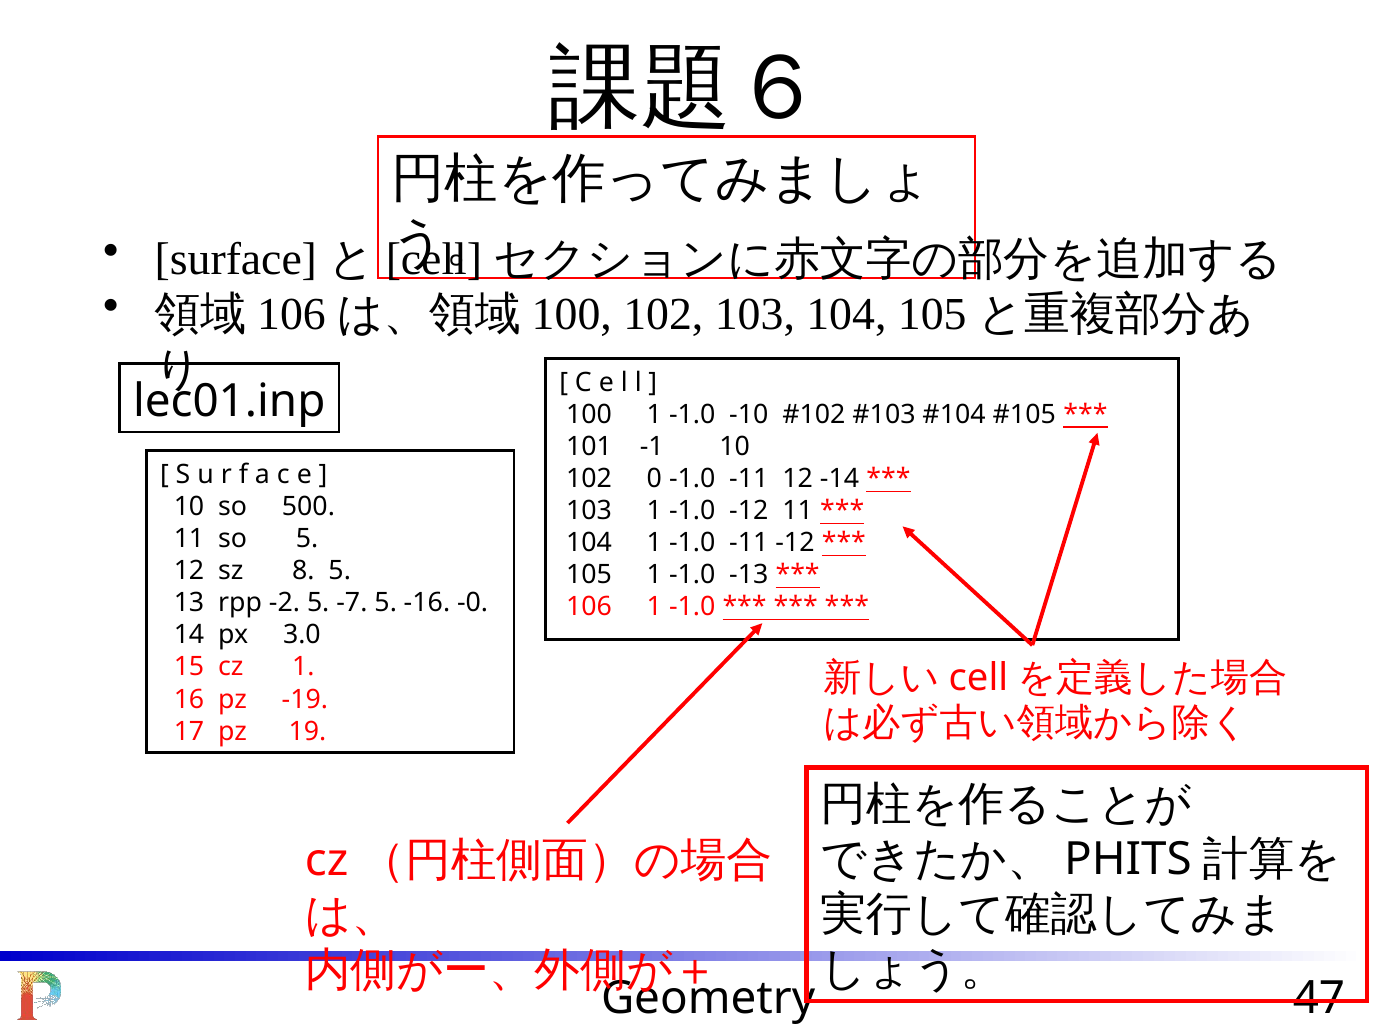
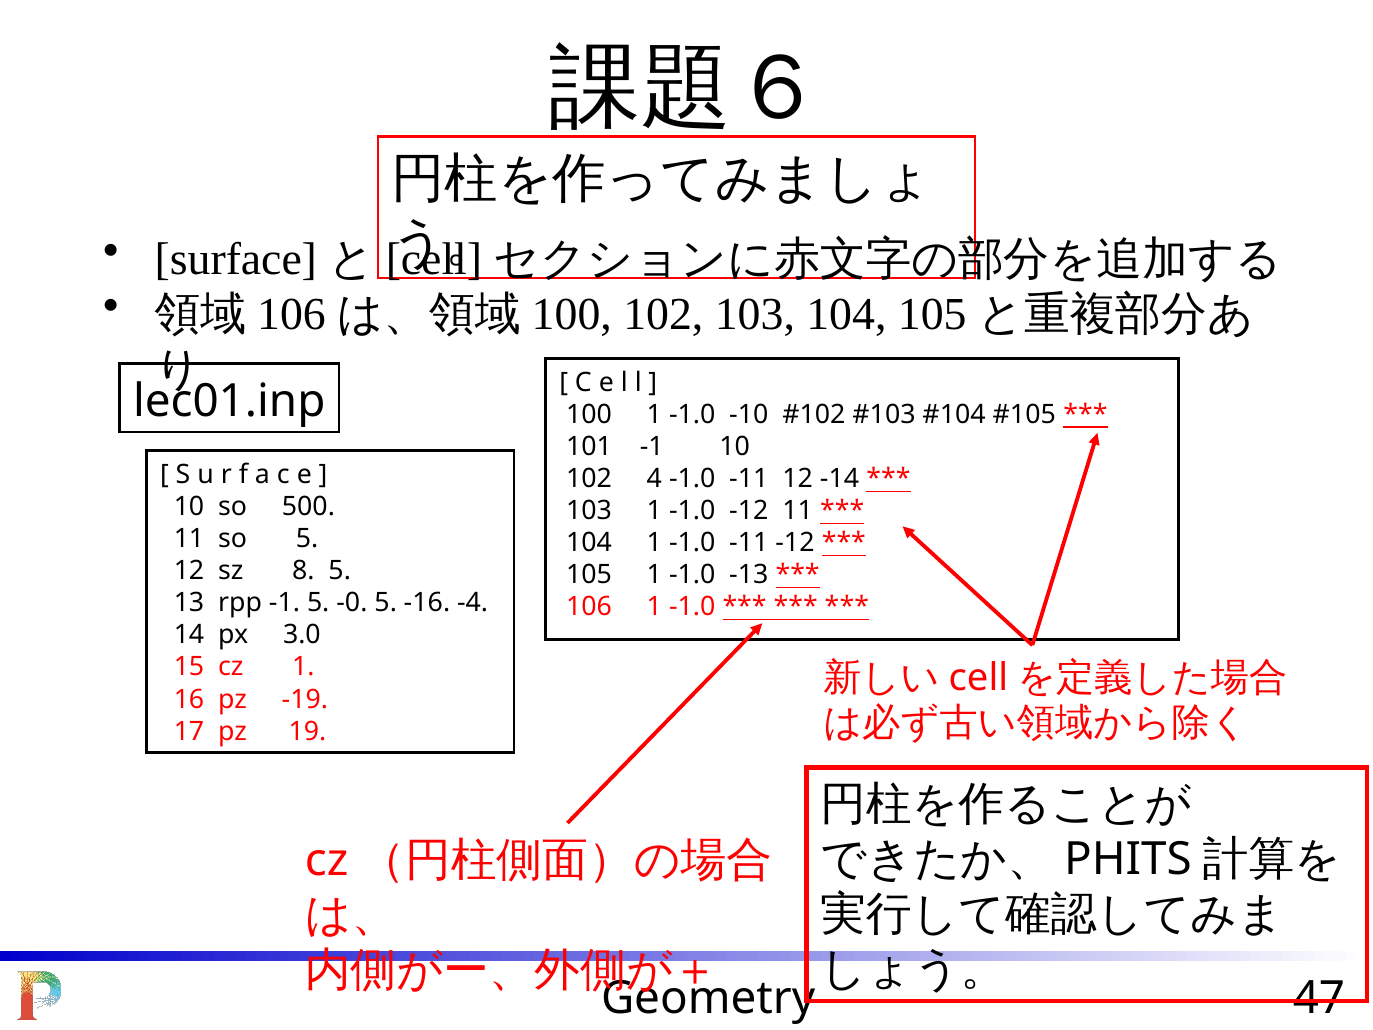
0: 0 -> 4 (654, 479)
rpp -2: -2 -> -1 (284, 603)
-7: -7 -> -0 (352, 603)
-0: -0 -> -4 (473, 603)
